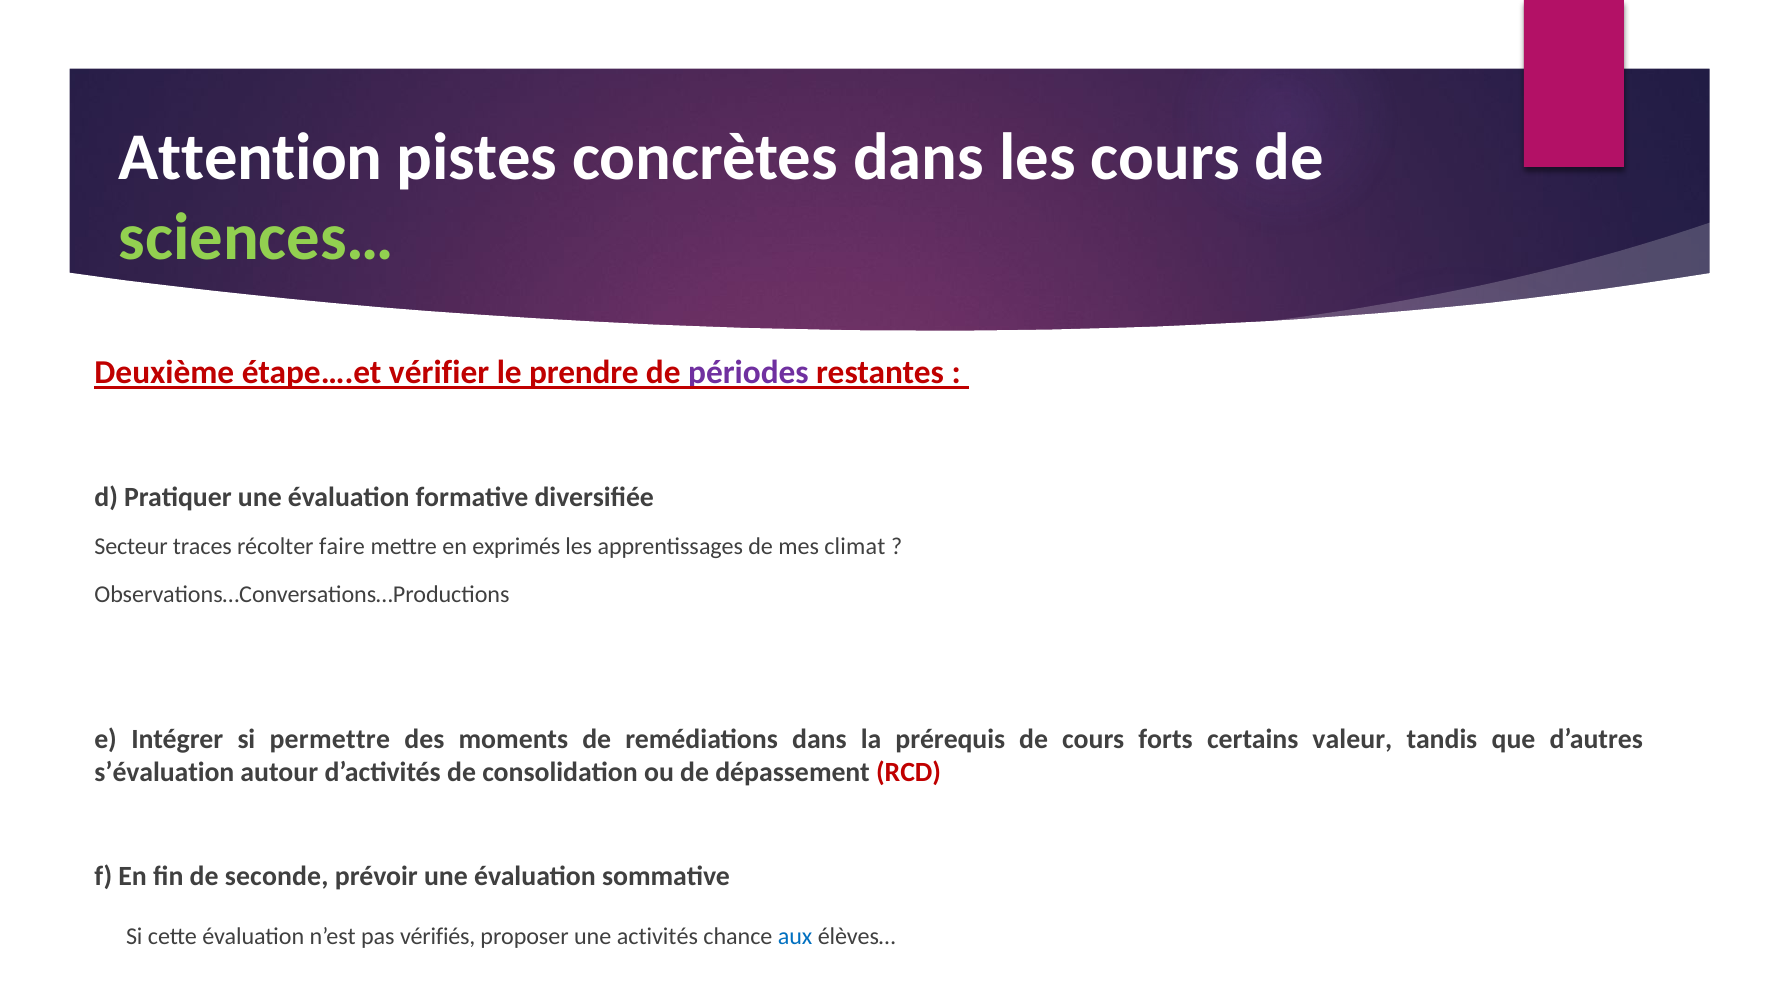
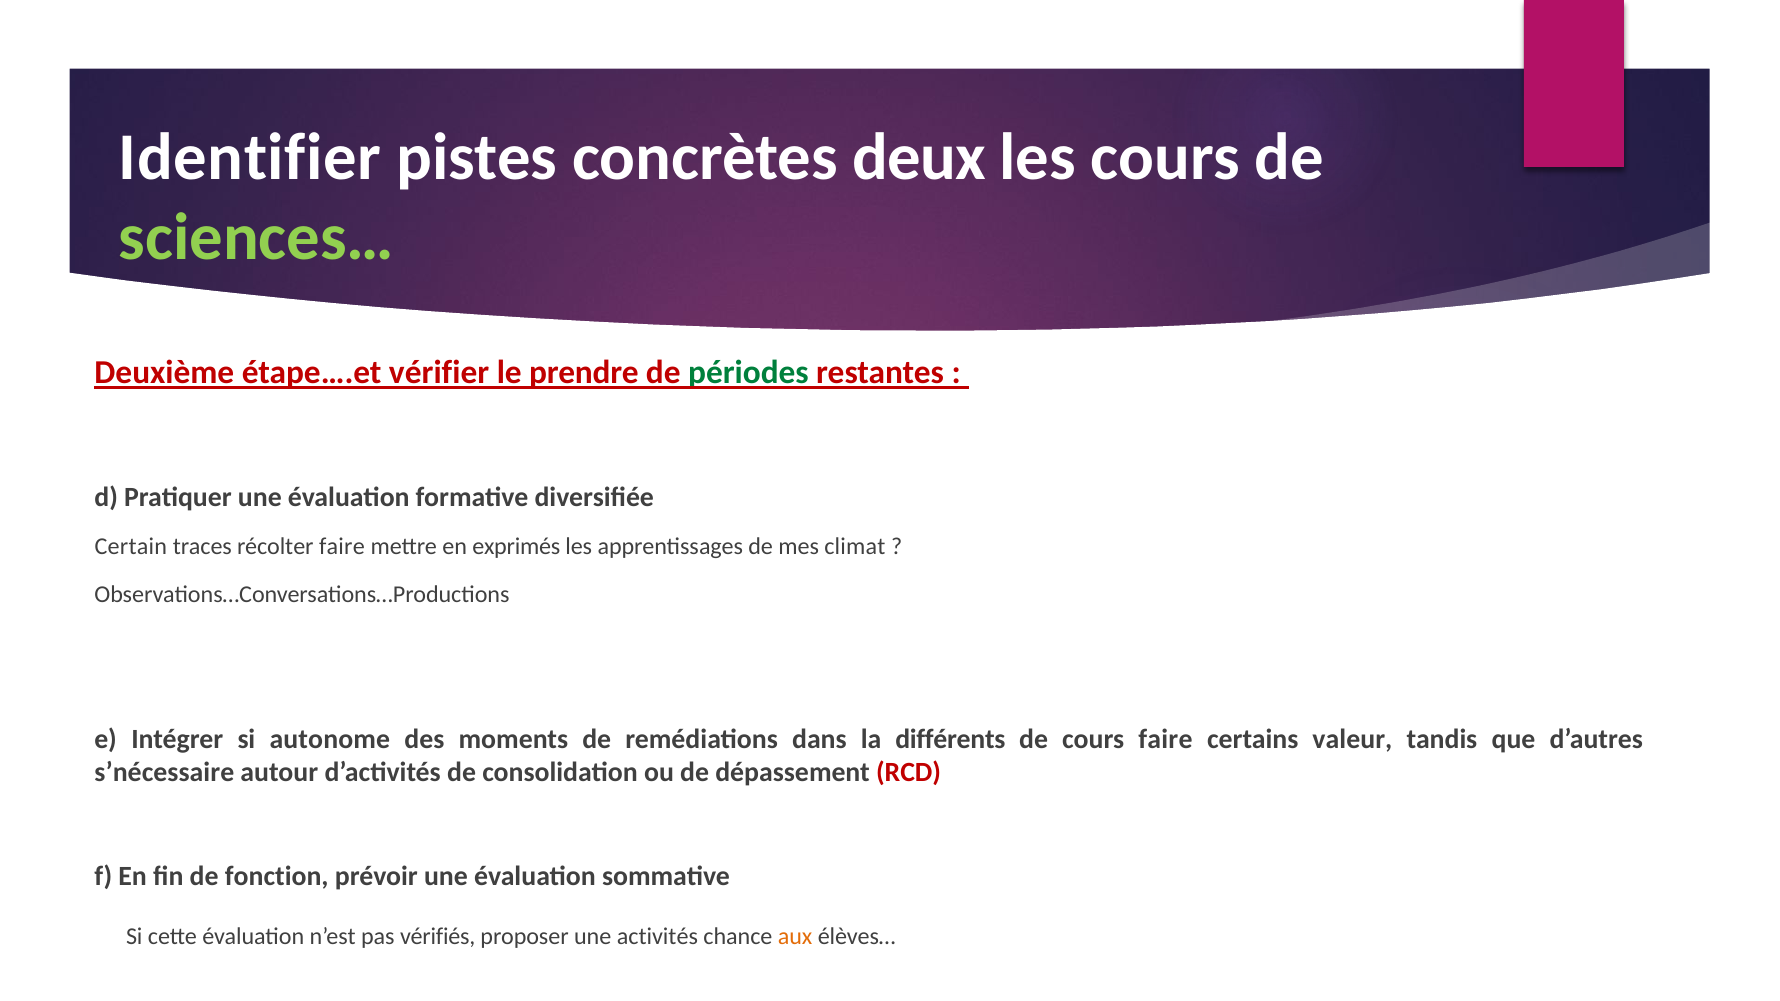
Attention: Attention -> Identifier (250, 157)
concrètes dans: dans -> deux (919, 157)
périodes colour: purple -> green (748, 373)
Secteur: Secteur -> Certain (131, 547)
permettre: permettre -> autonome (330, 739)
prérequis: prérequis -> différents (950, 739)
cours forts: forts -> faire (1165, 739)
s’évaluation: s’évaluation -> s’nécessaire (164, 773)
seconde: seconde -> fonction (277, 877)
aux colour: blue -> orange (795, 937)
